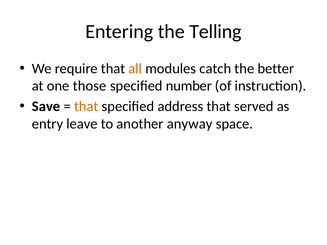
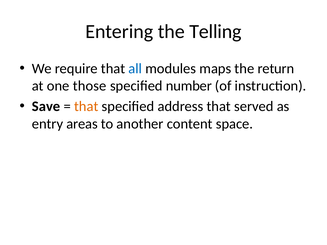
all colour: orange -> blue (135, 69)
catch: catch -> maps (215, 69)
better: better -> return (276, 69)
leave: leave -> areas (82, 124)
anyway: anyway -> content (190, 124)
